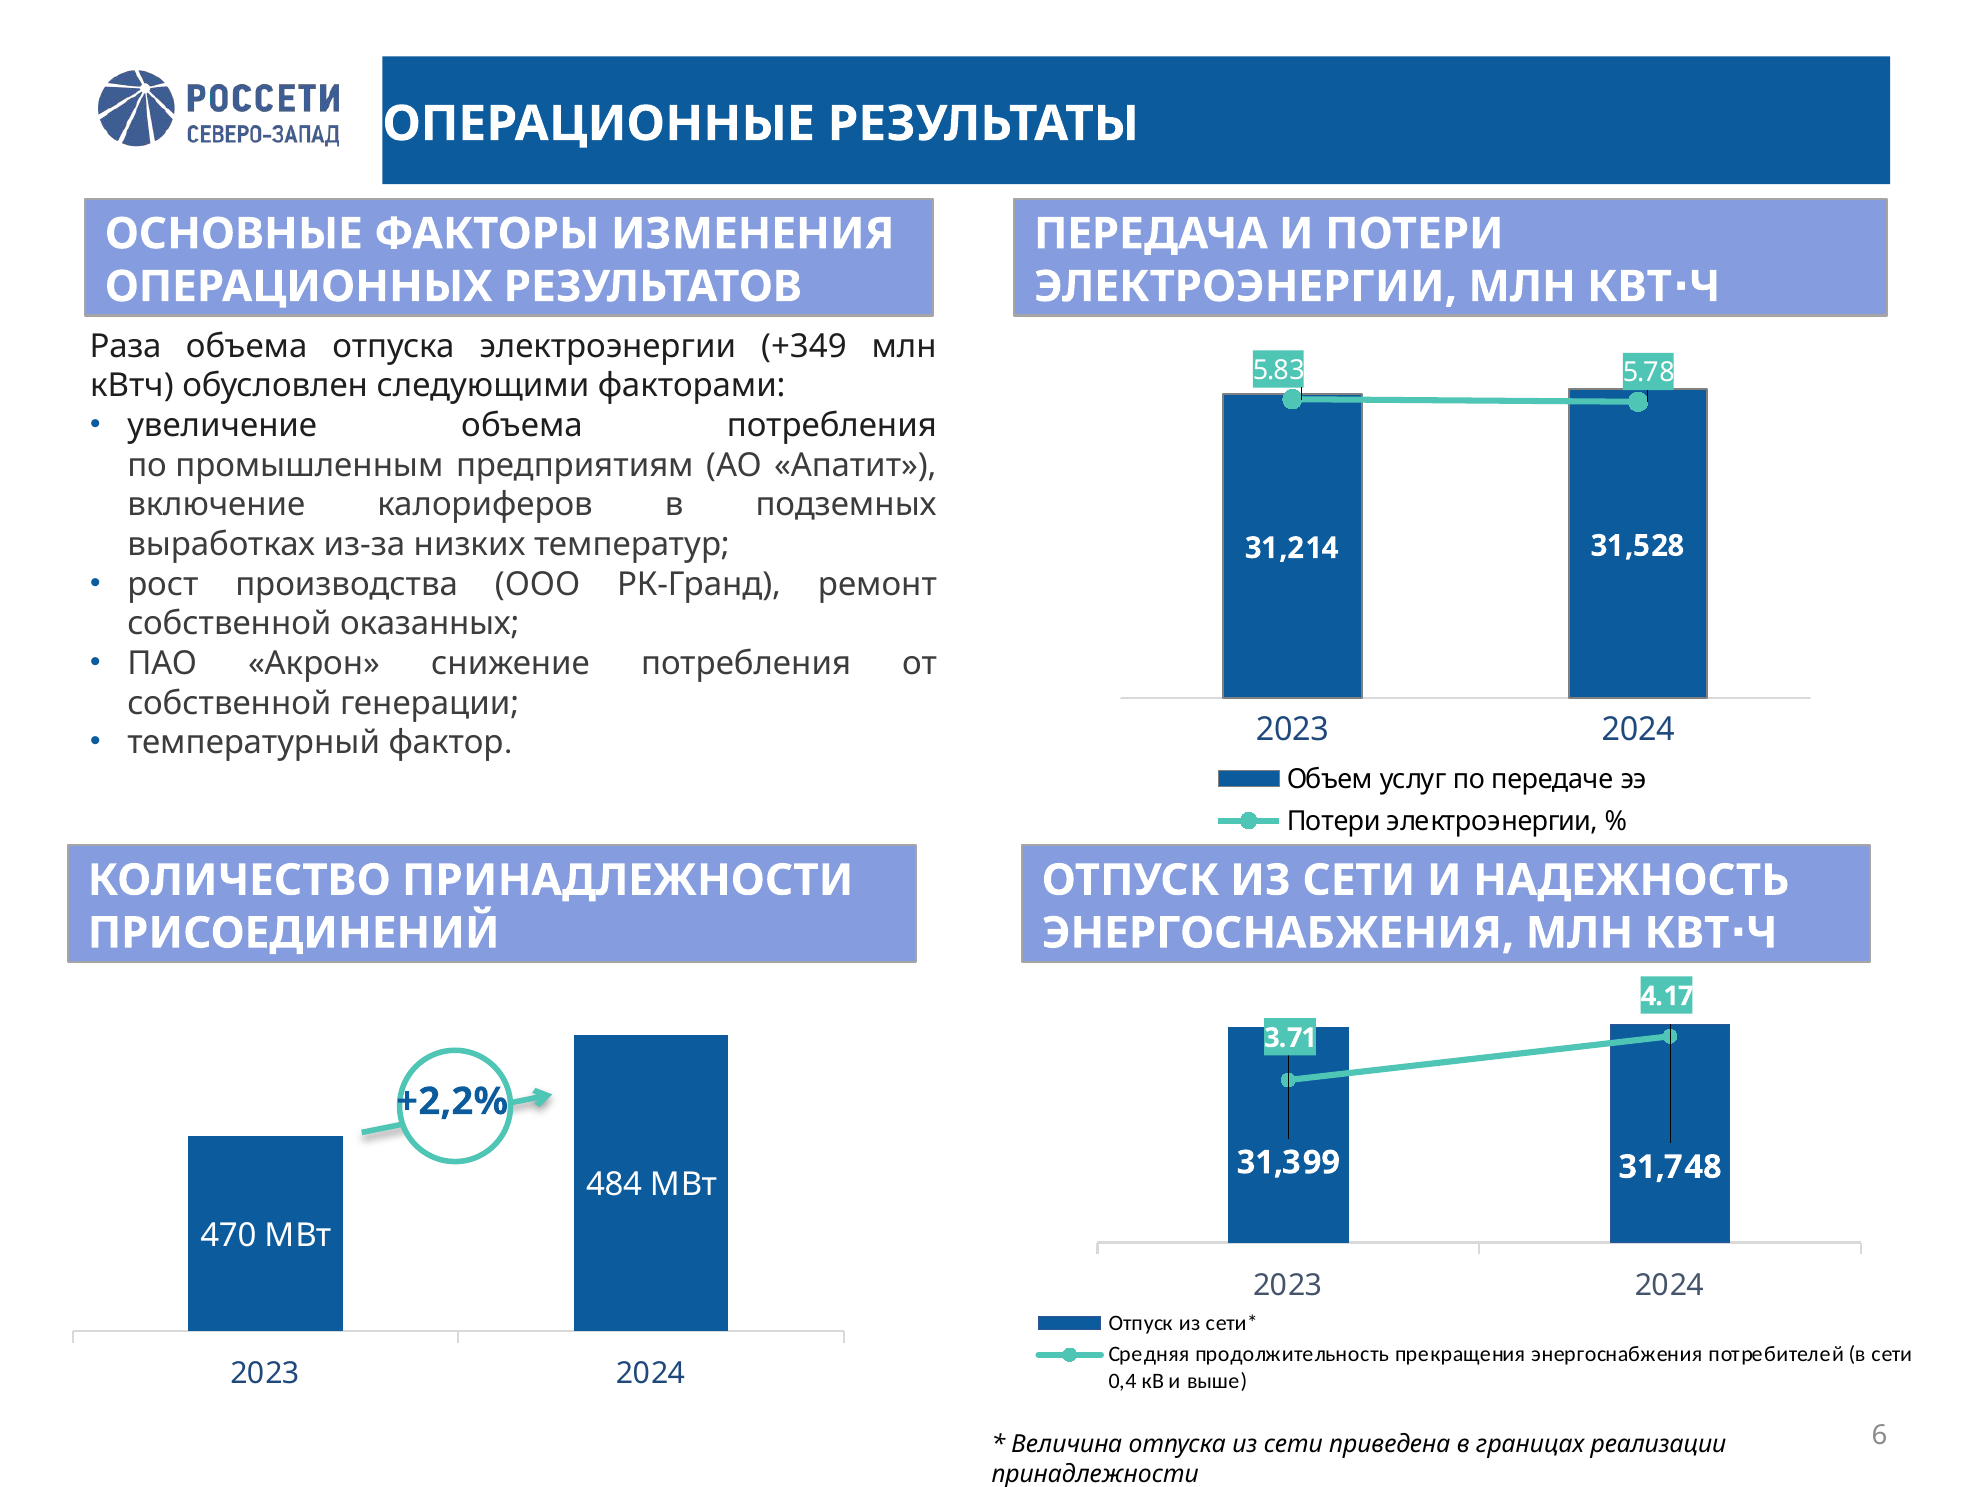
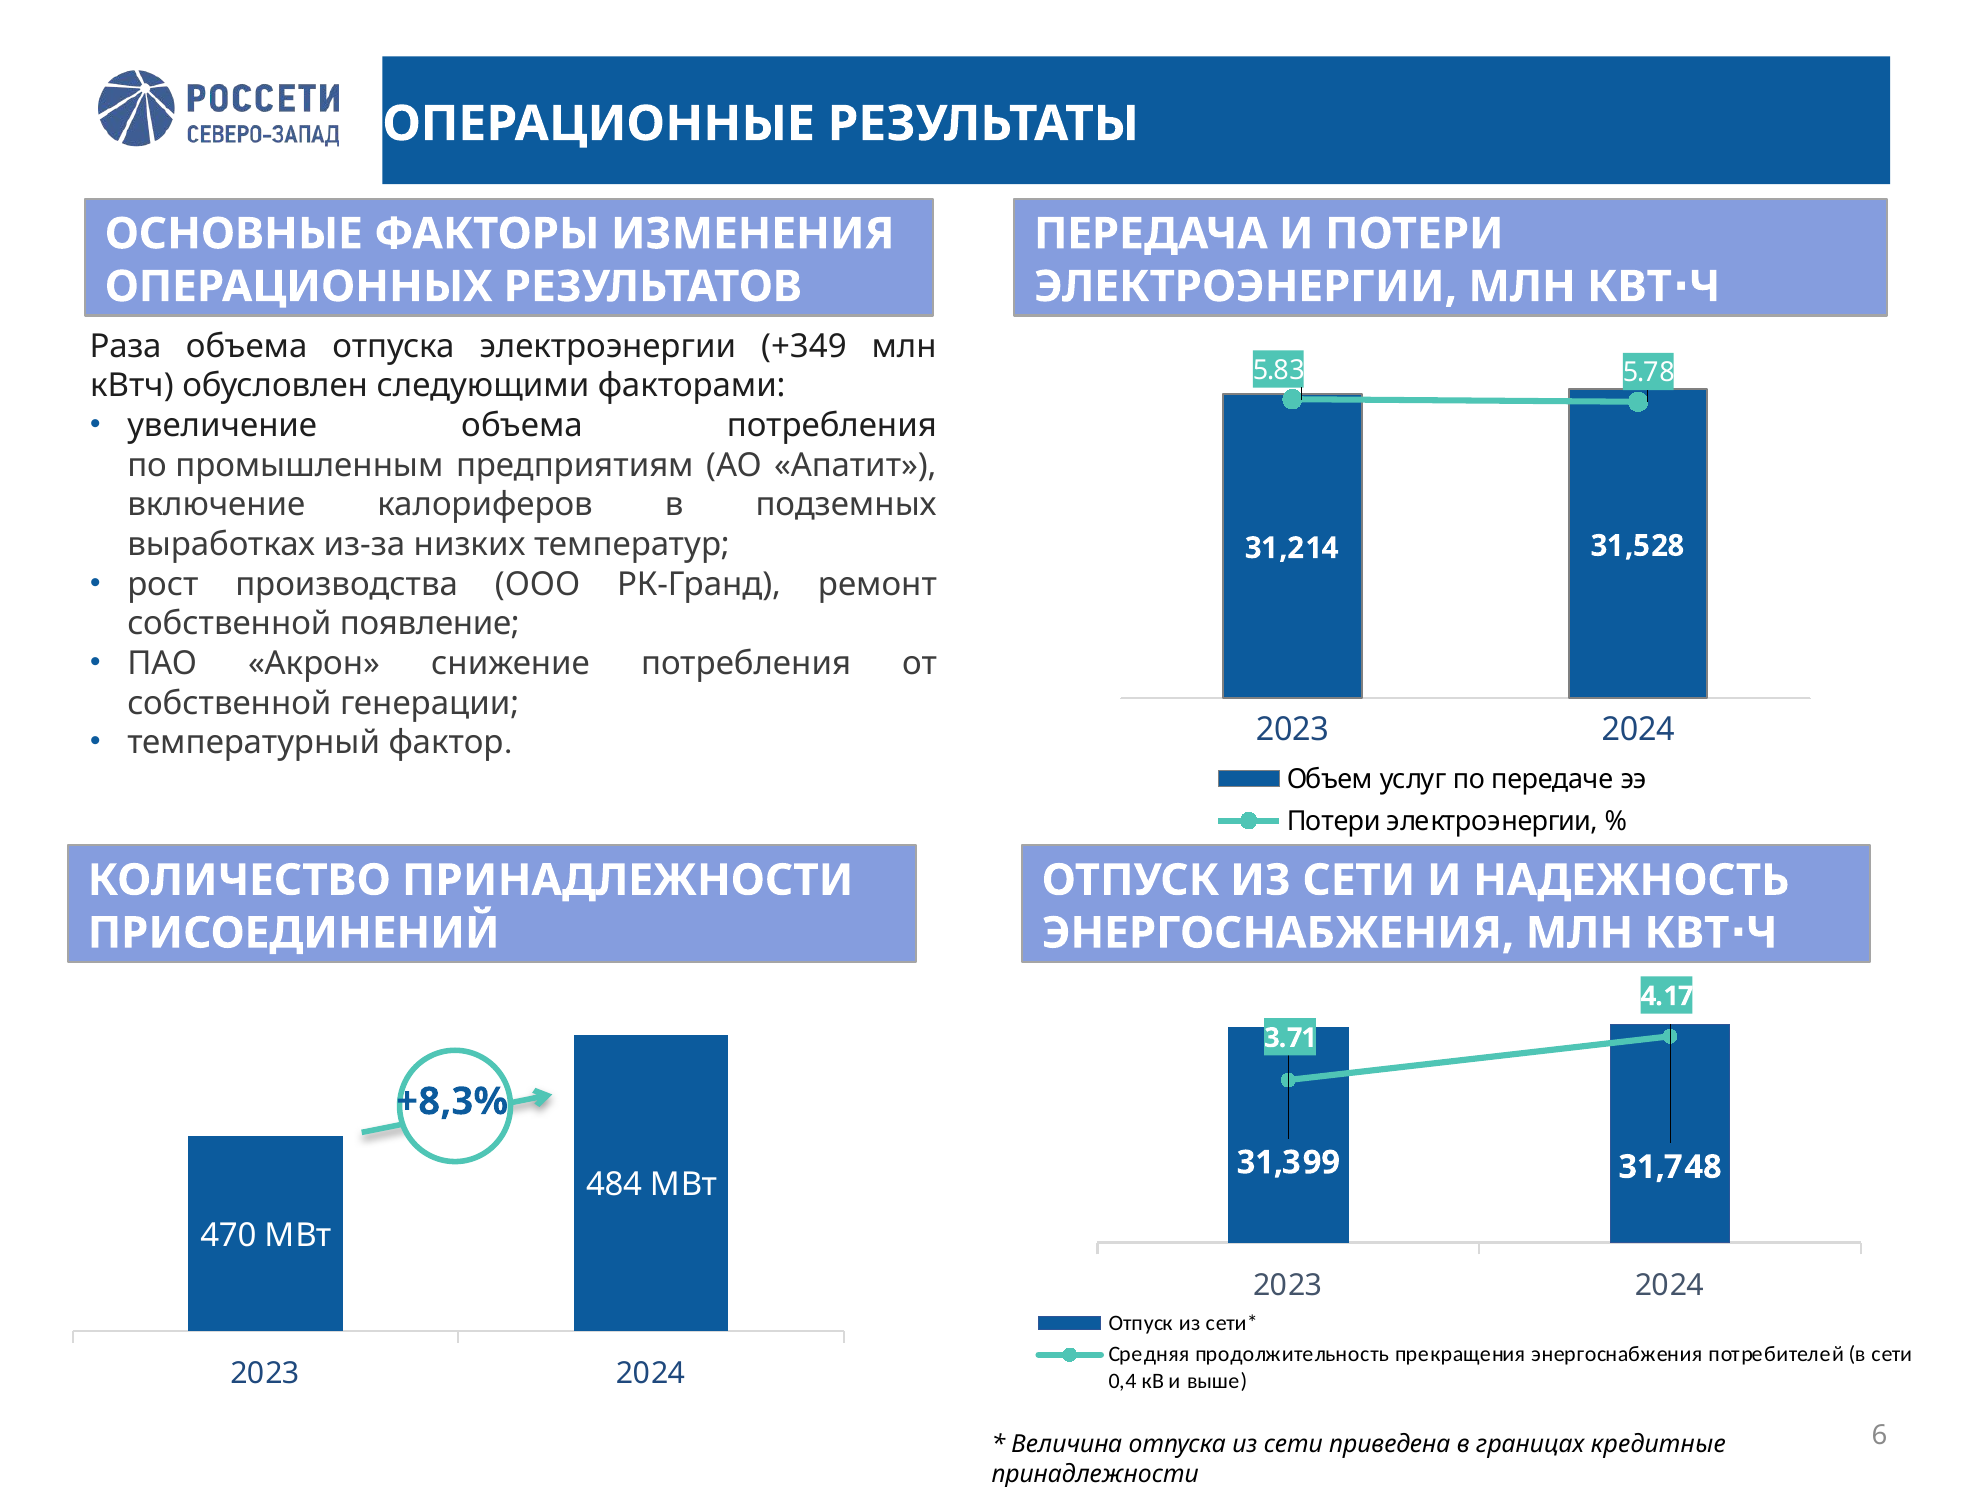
оказанных: оказанных -> появление (430, 624)
+2,2%: +2,2% -> +8,3% (452, 1102)
реализации: реализации -> кредитные (1658, 1445)
